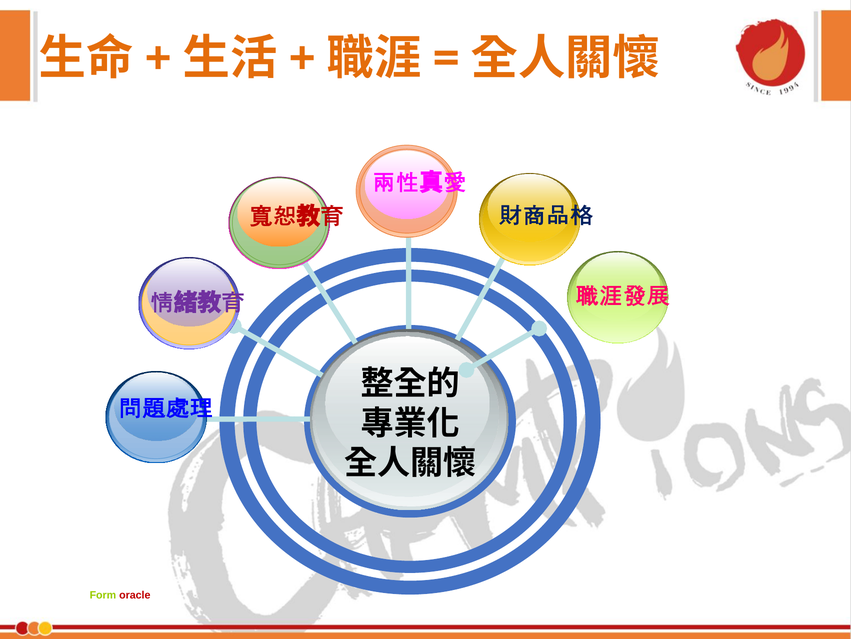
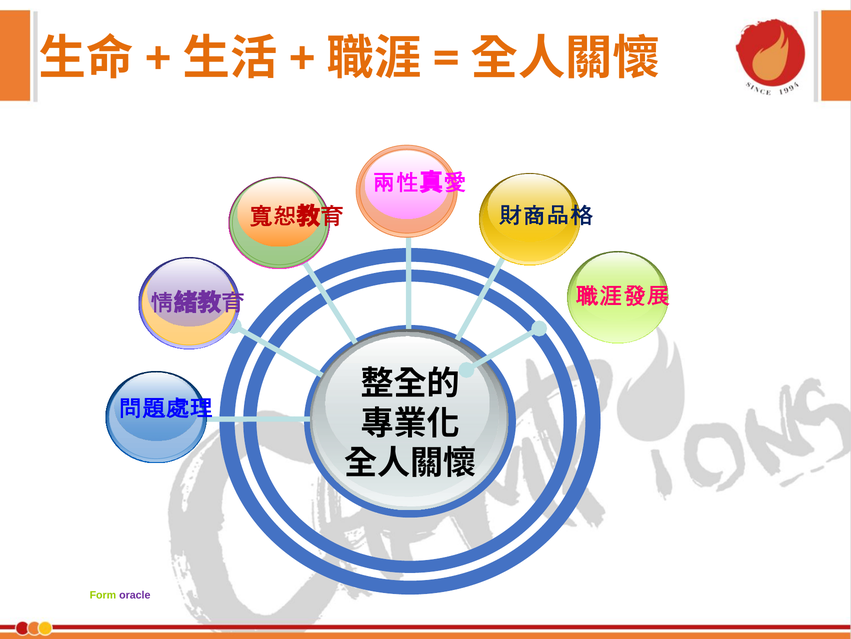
oracle colour: red -> purple (135, 595)
